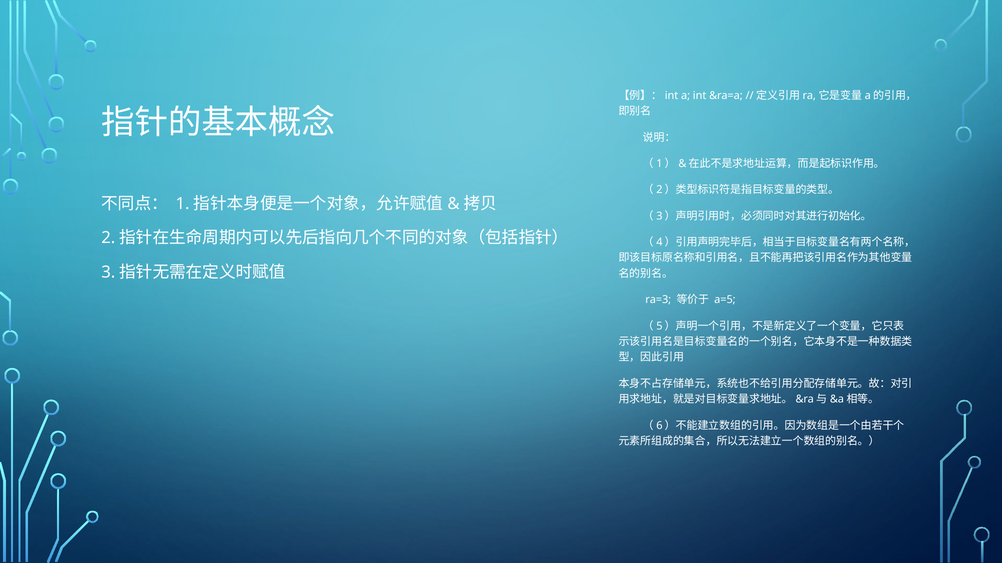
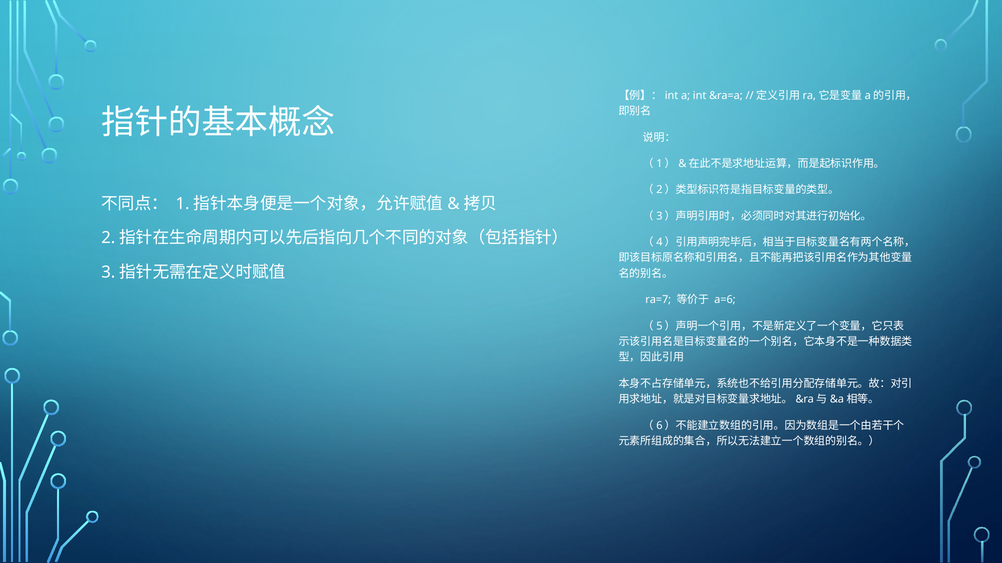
ra=3: ra=3 -> ra=7 (658, 300)
a=5: a=5 -> a=6 (725, 300)
